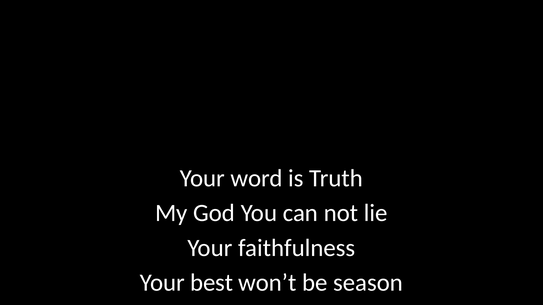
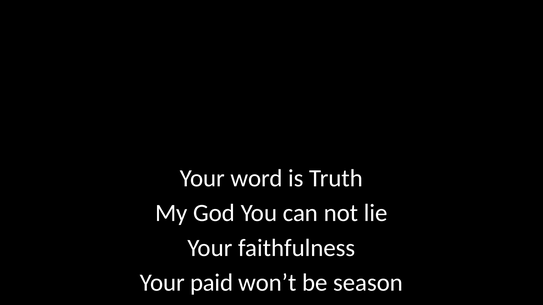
best: best -> paid (212, 283)
